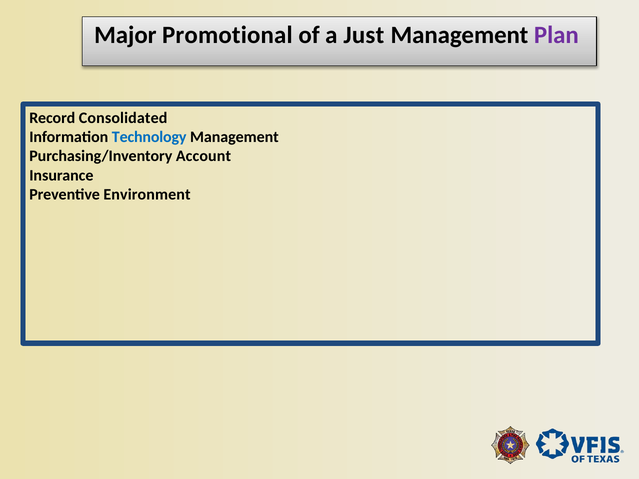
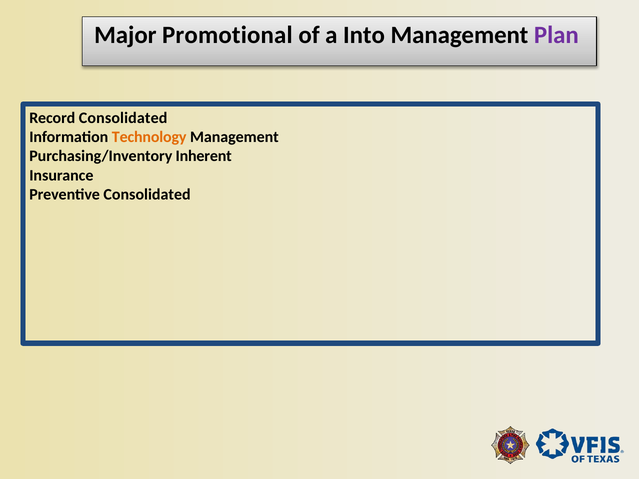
Just: Just -> Into (364, 35)
Technology colour: blue -> orange (149, 137)
Account: Account -> Inherent (204, 156)
Preventive Environment: Environment -> Consolidated (147, 195)
